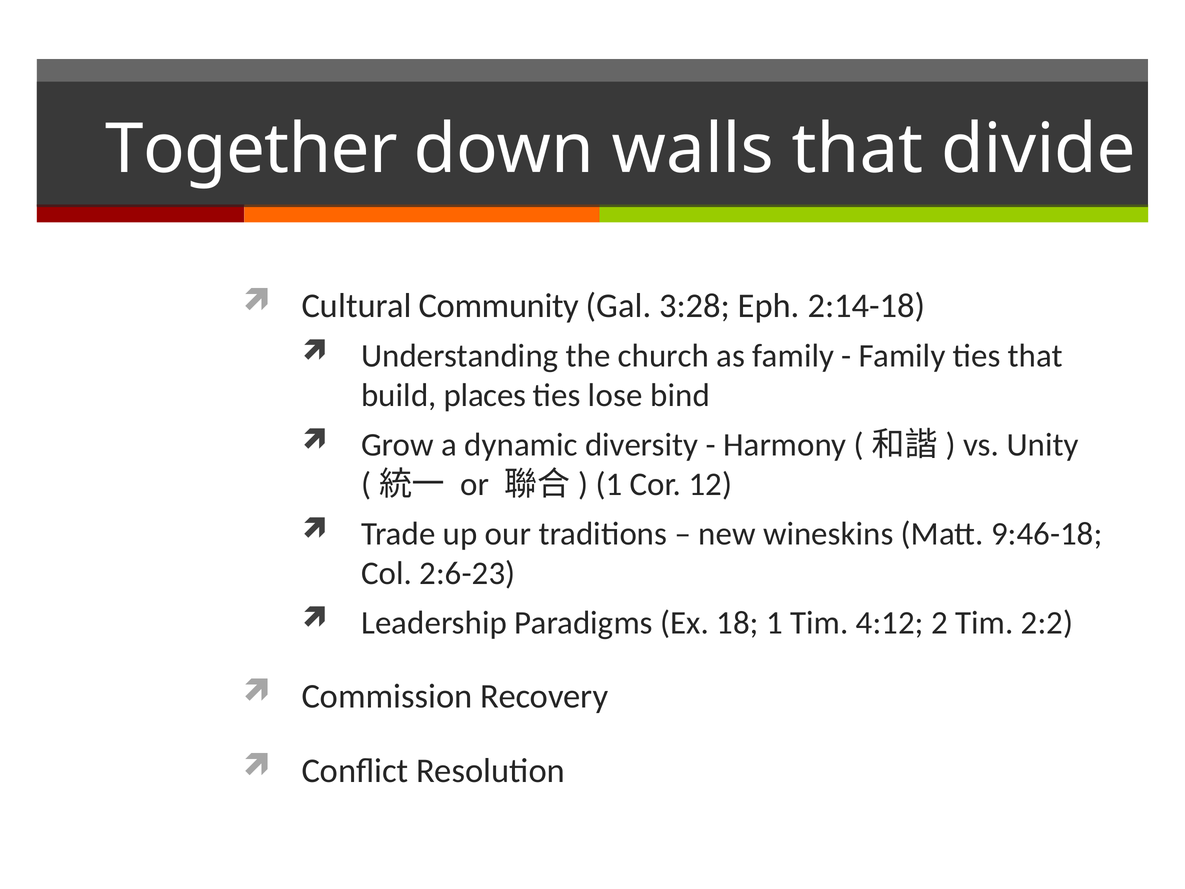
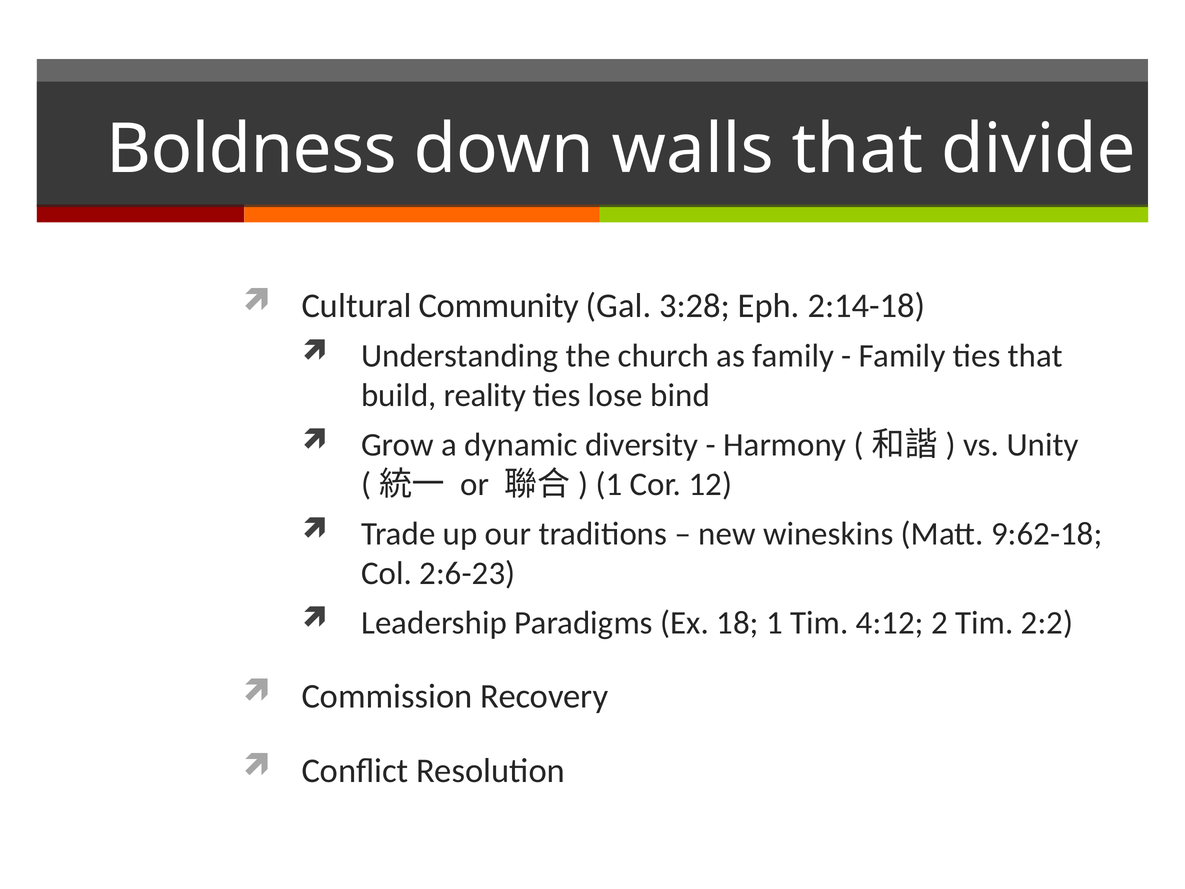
Together: Together -> Boldness (252, 149)
places: places -> reality (485, 395)
9:46-18: 9:46-18 -> 9:62-18 (1047, 534)
